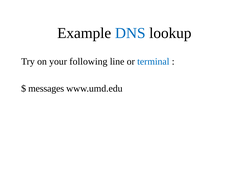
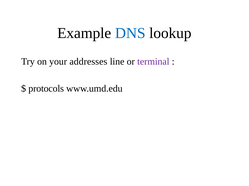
following: following -> addresses (88, 62)
terminal colour: blue -> purple (153, 62)
messages: messages -> protocols (46, 89)
